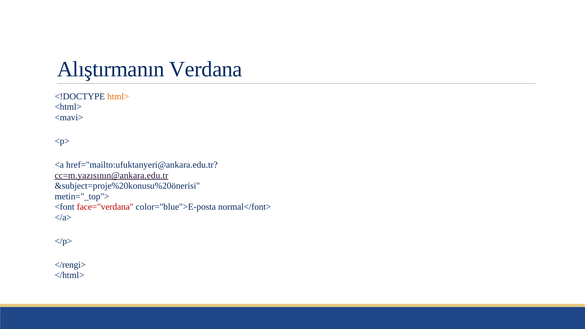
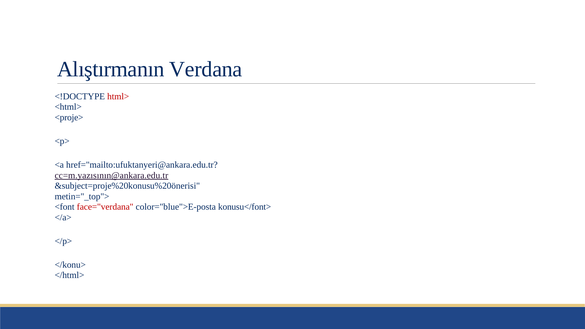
html> colour: orange -> red (118, 96)
<mavi>: <mavi> -> <proje> (69, 117)
normal</font>: normal</font> -> konusu</font> (245, 207)
</rengi>: </rengi> -> </konu> (70, 265)
